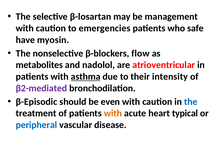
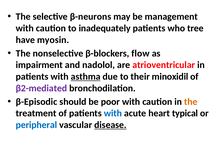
β-losartan: β-losartan -> β-neurons (91, 17)
emergencies: emergencies -> inadequately (105, 28)
safe: safe -> tree (195, 28)
metabolites: metabolites -> impairment (39, 65)
intensity: intensity -> minoxidil (170, 76)
even: even -> poor (110, 102)
the colour: blue -> orange (191, 102)
with colour: orange -> blue (113, 113)
disease underline: none -> present (110, 125)
